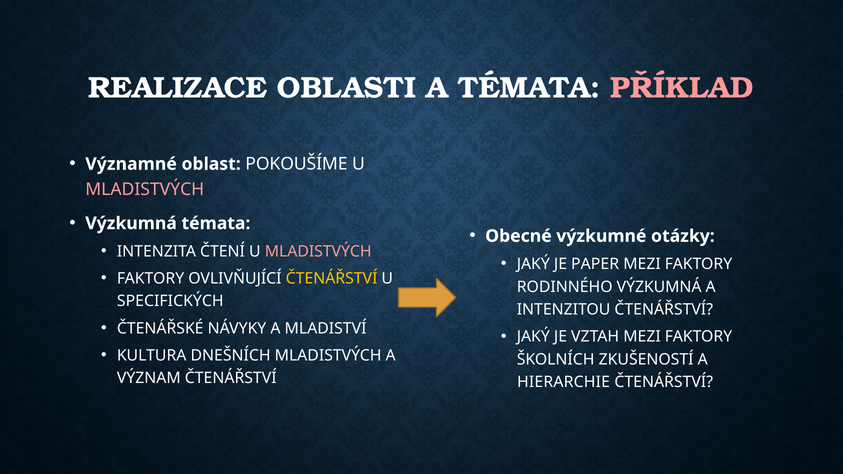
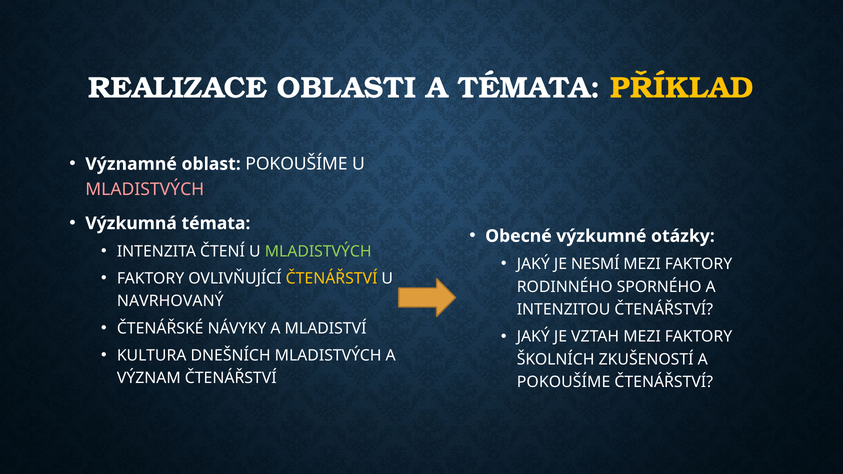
PŘÍKLAD colour: pink -> yellow (682, 88)
MLADISTVÝCH colour: pink -> light green (318, 251)
PAPER: PAPER -> NESMÍ (595, 264)
RODINNÉHO VÝZKUMNÁ: VÝZKUMNÁ -> SPORNÉHO (659, 287)
SPECIFICKÝCH: SPECIFICKÝCH -> NAVRHOVANÝ (170, 301)
HIERARCHIE: HIERARCHIE -> POKOUŠÍME (564, 382)
